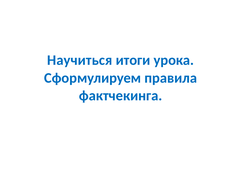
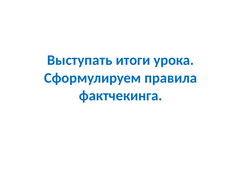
Научиться: Научиться -> Выступать (80, 60)
